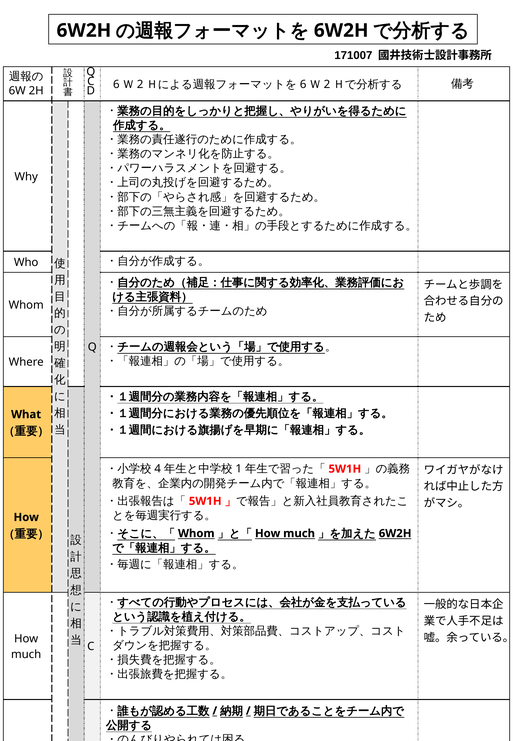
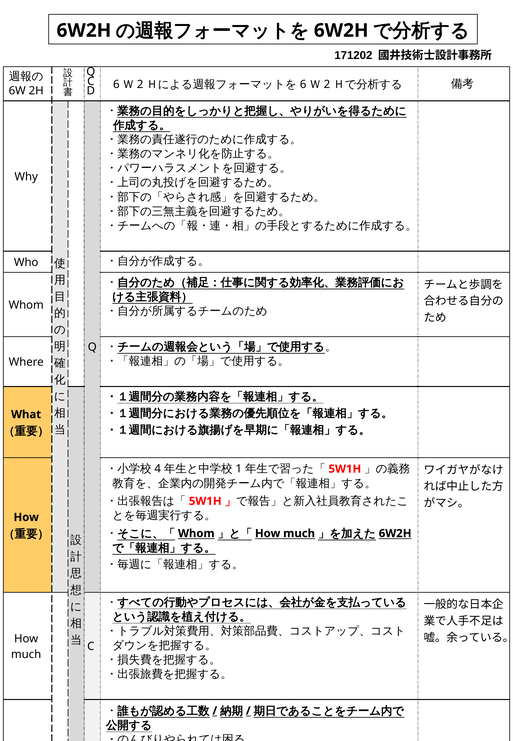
171007: 171007 -> 171202 (353, 55)
